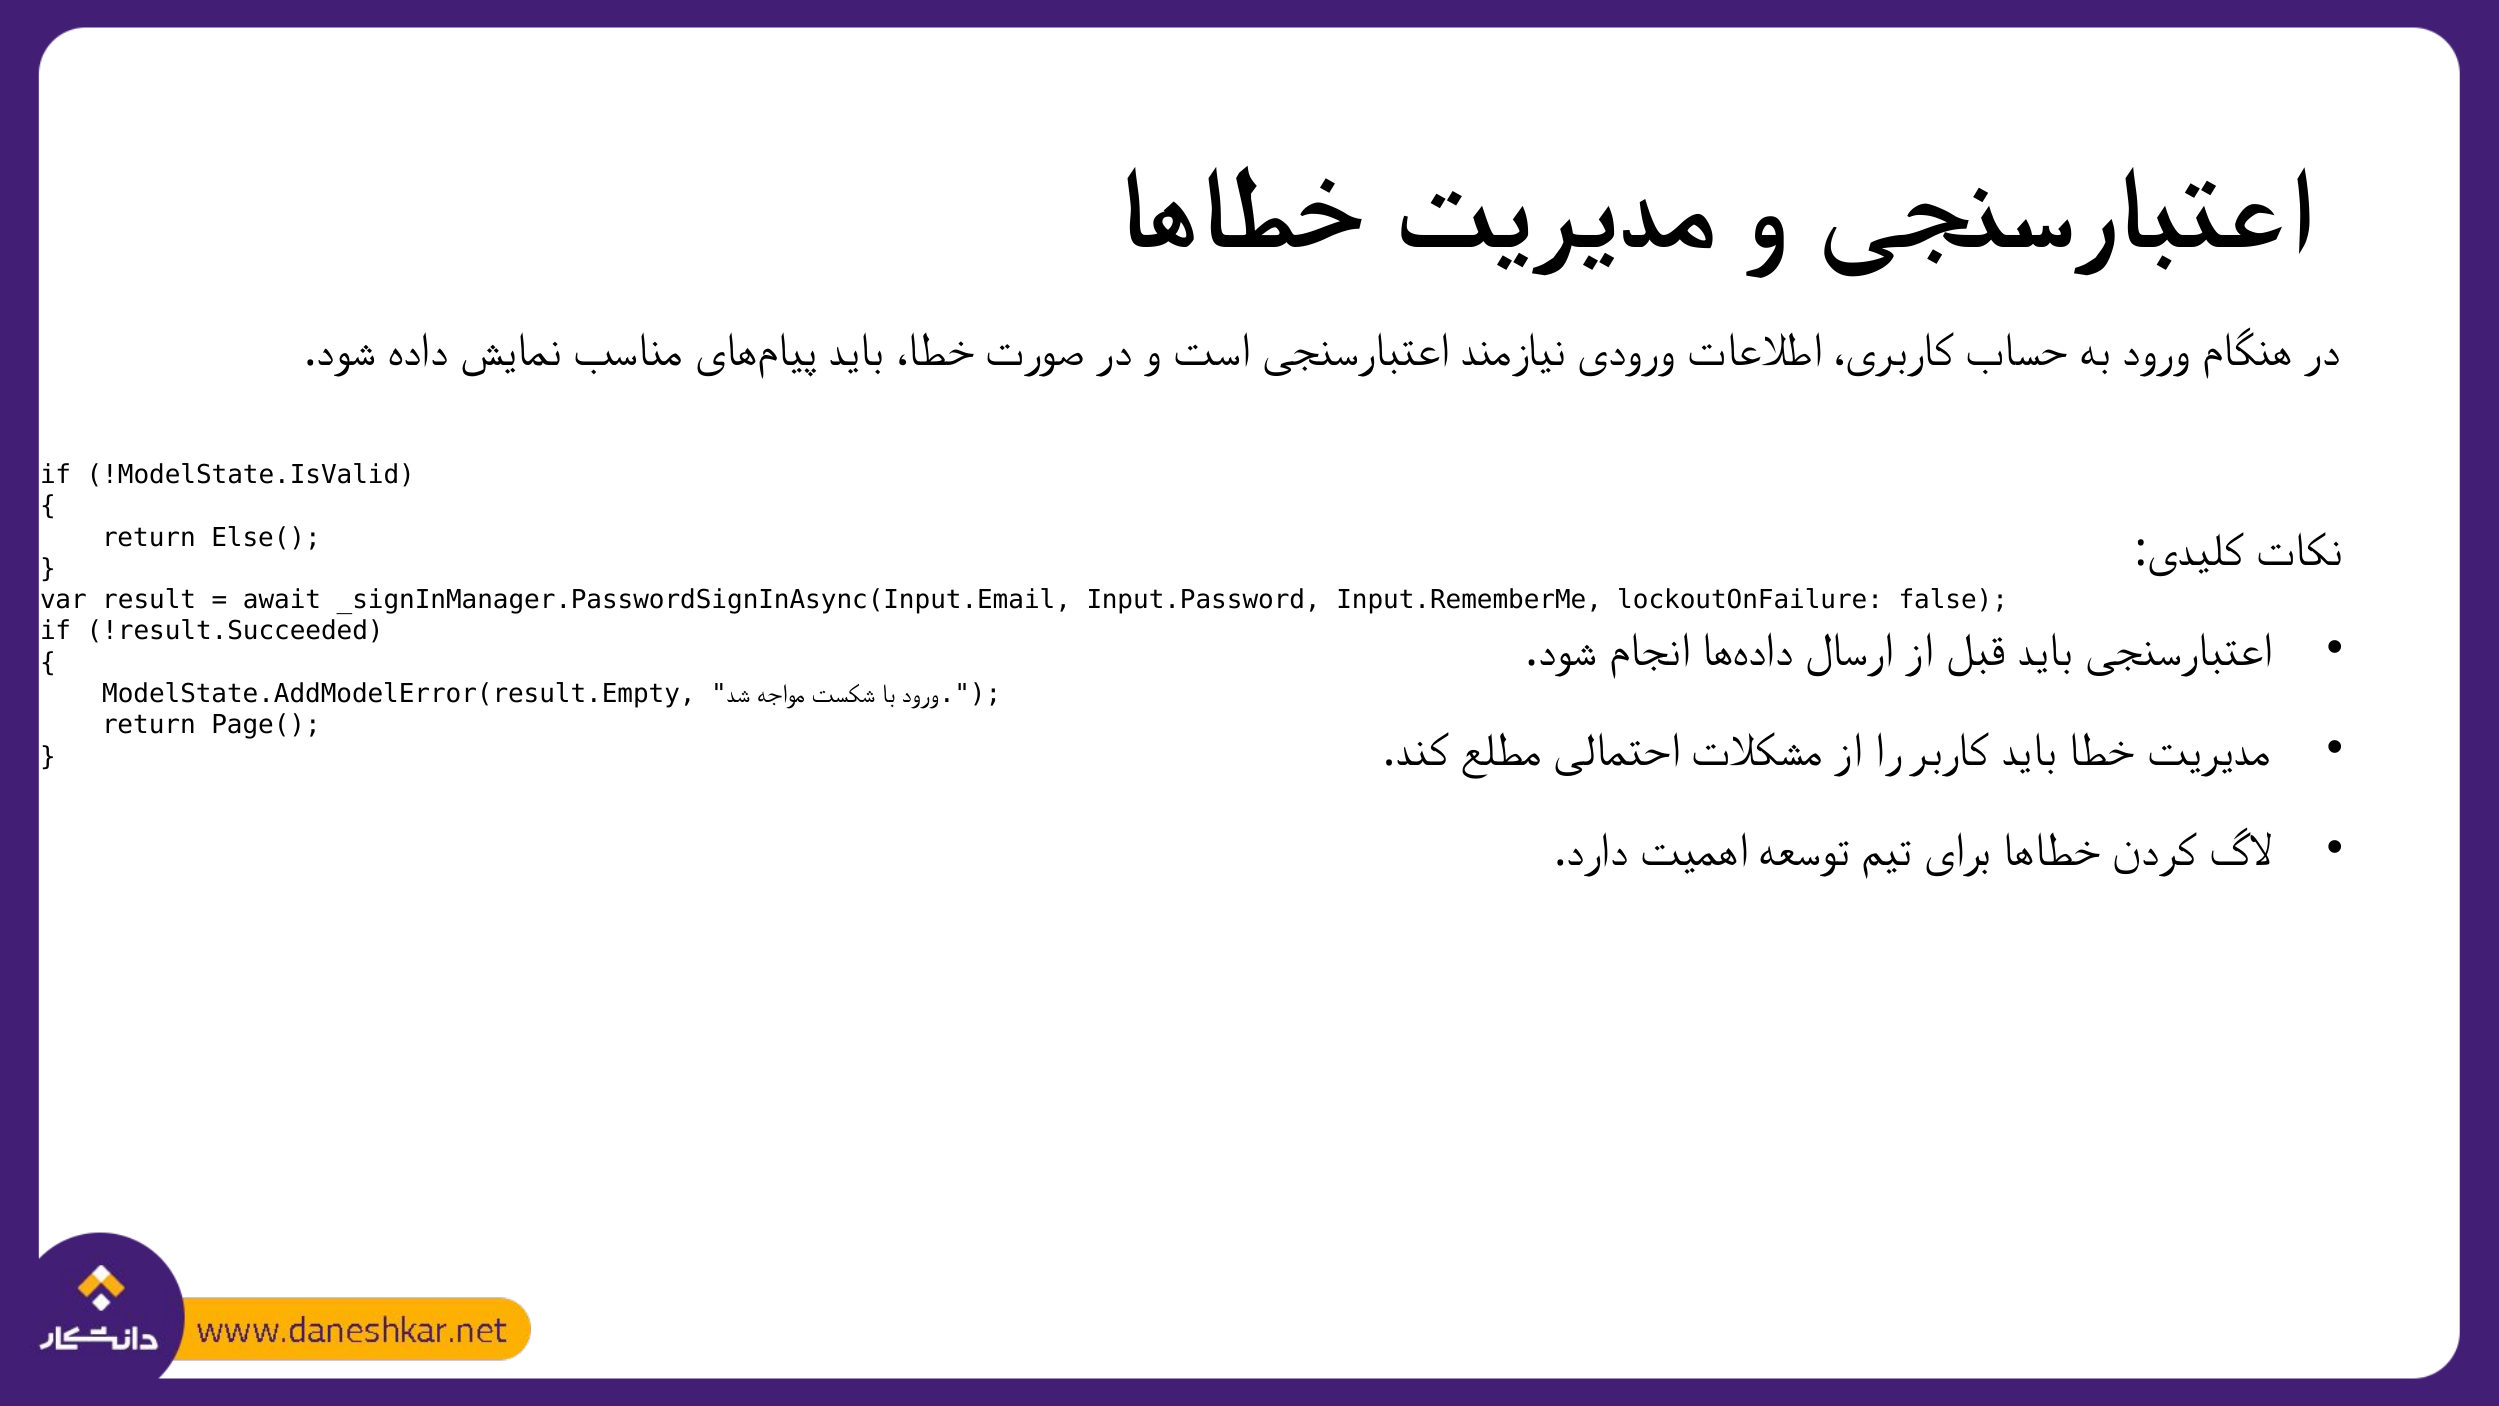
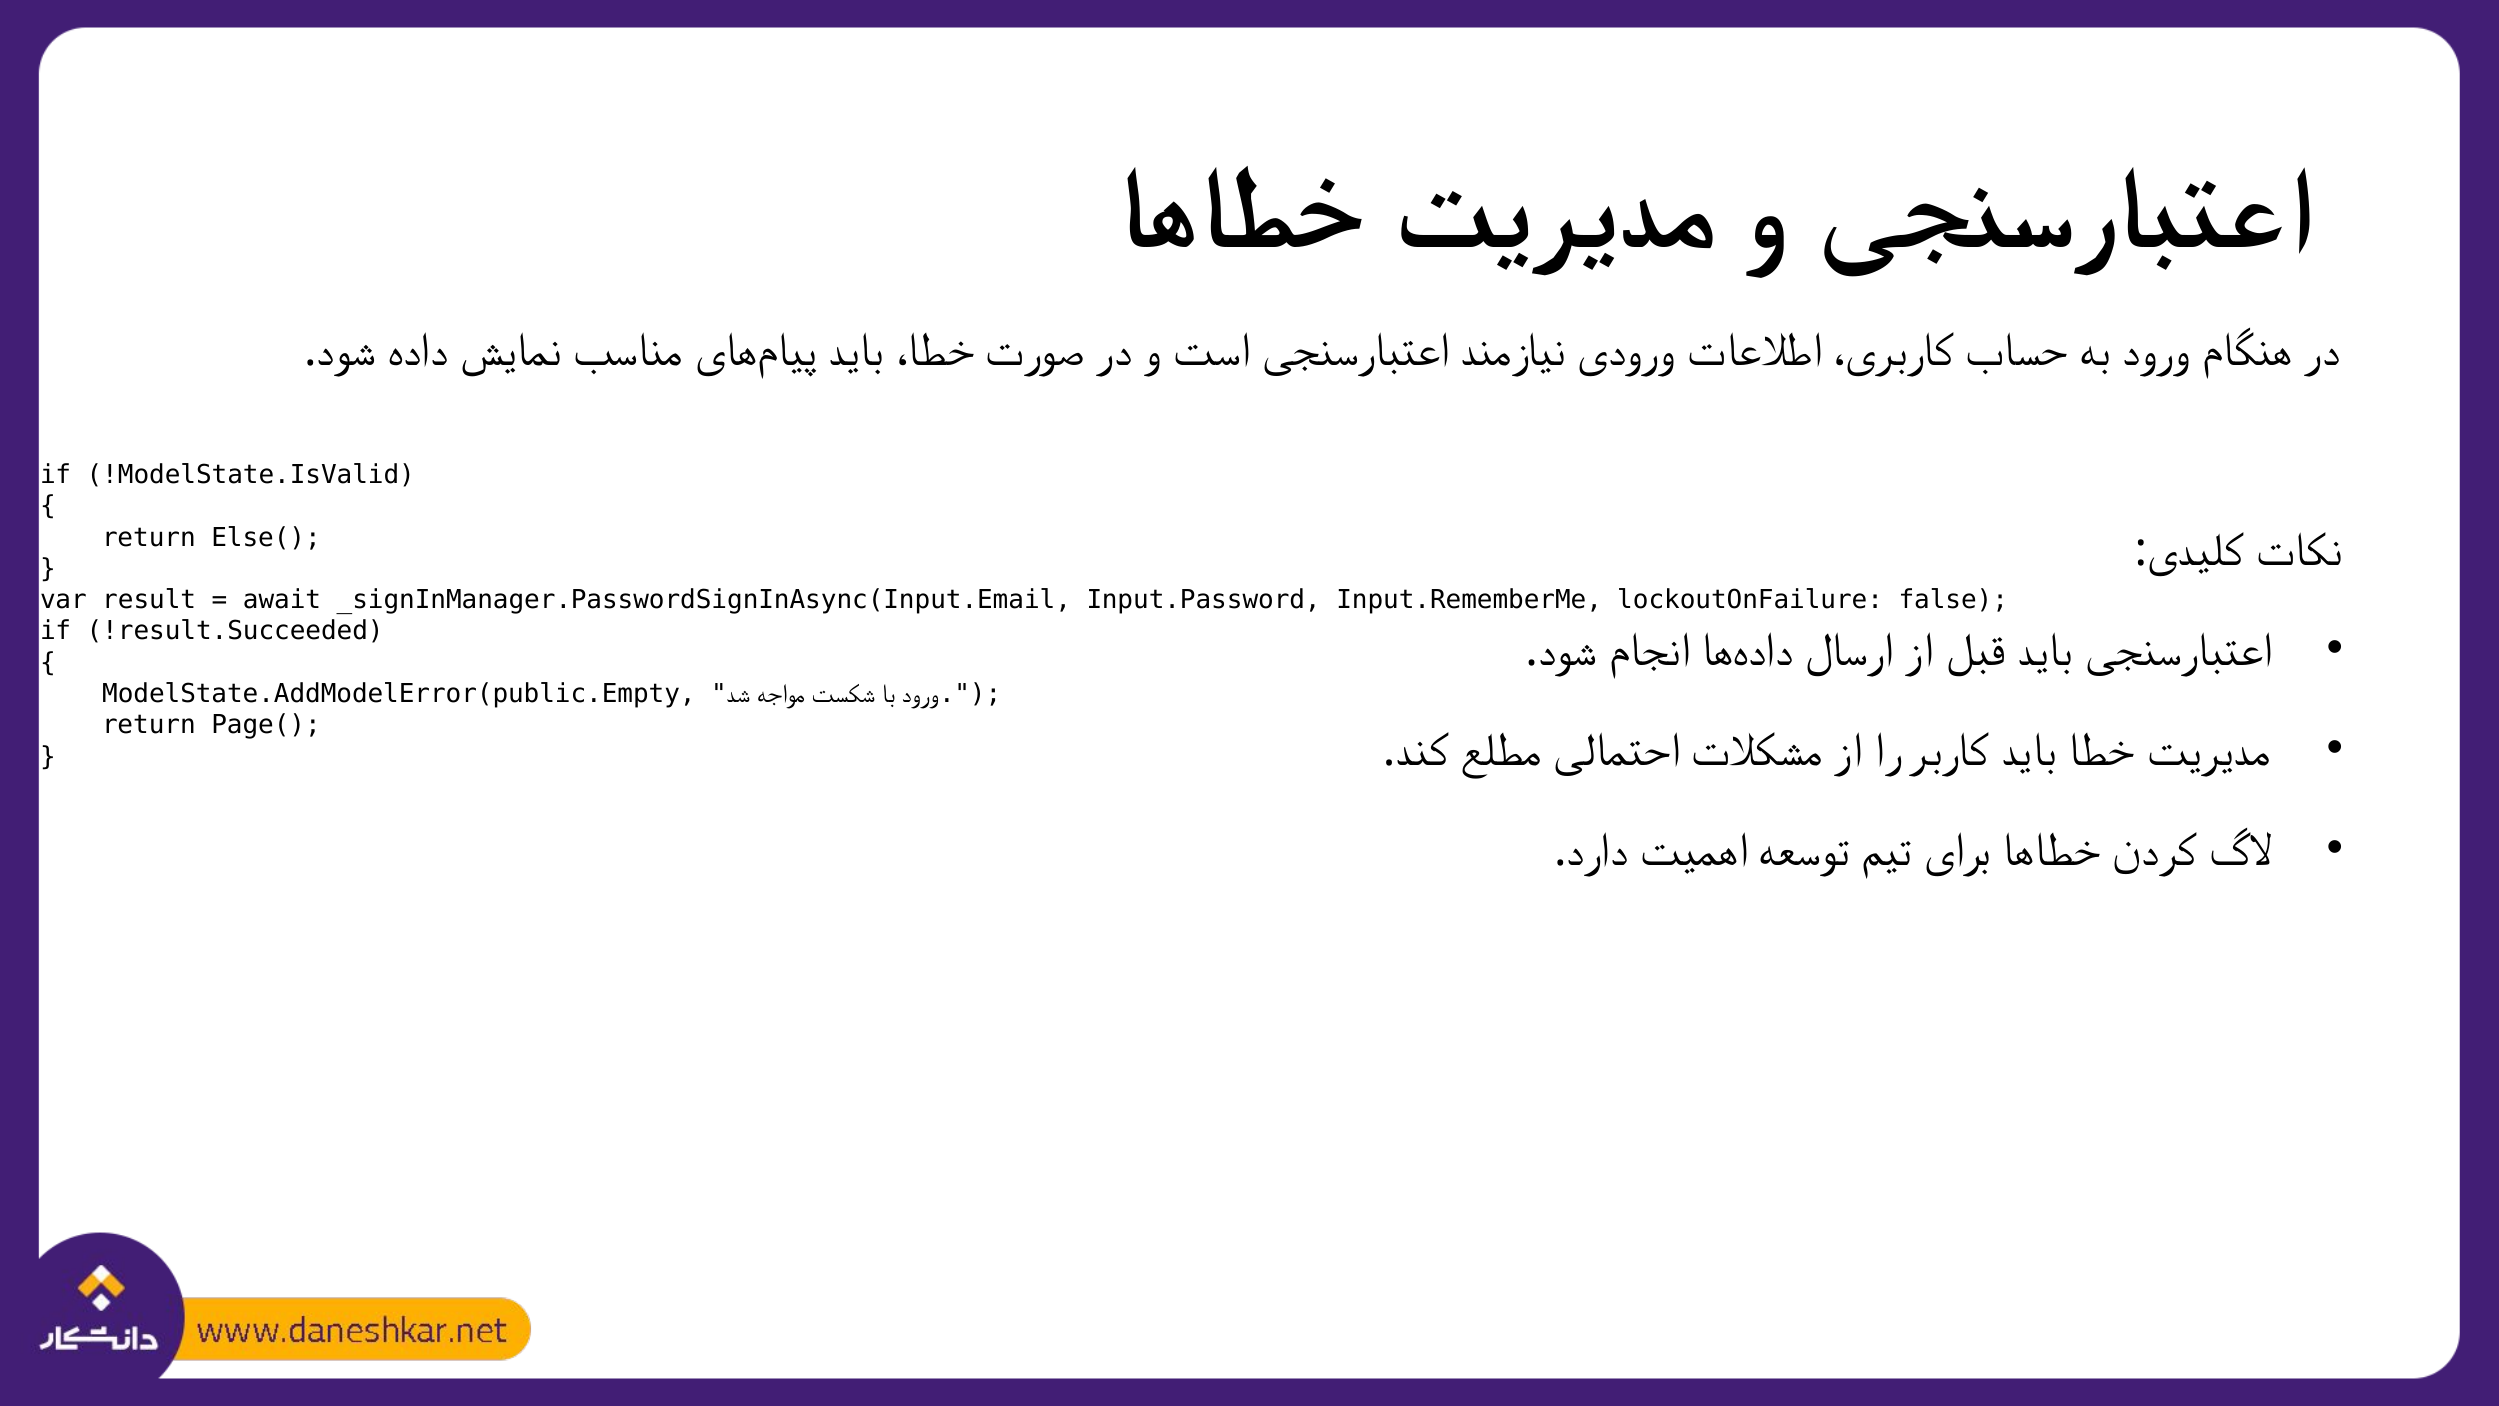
ModelState.AddModelError(result.Empty: ModelState.AddModelError(result.Empty -> ModelState.AddModelError(public.Empty (399, 694)
